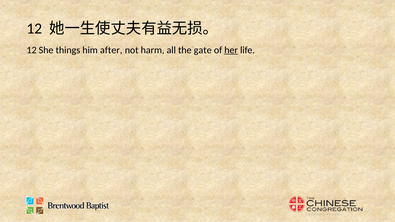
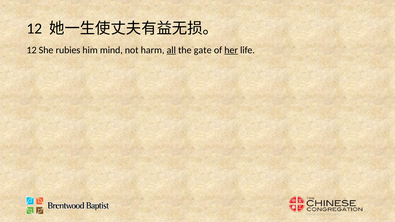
things: things -> rubies (68, 50)
after: after -> mind (111, 50)
all underline: none -> present (171, 50)
